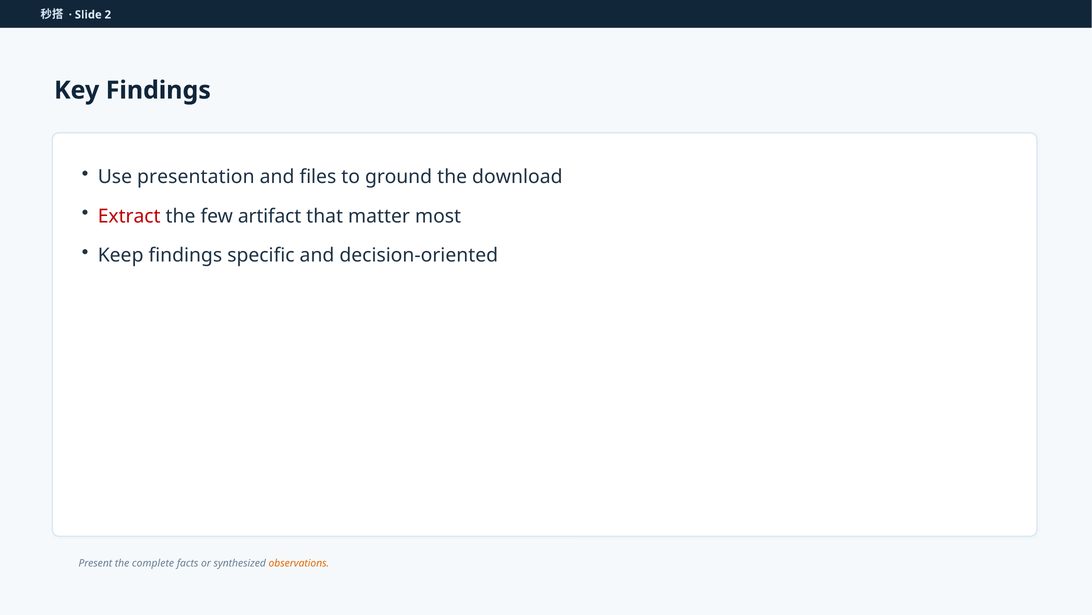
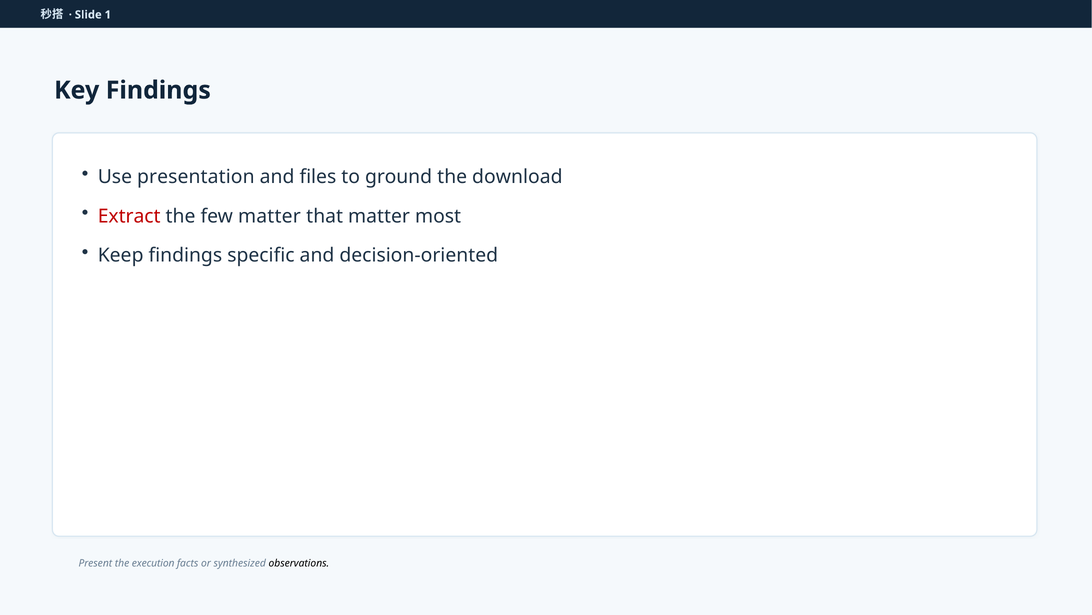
2: 2 -> 1 (108, 15)
few artifact: artifact -> matter (269, 216)
complete: complete -> execution (153, 563)
observations colour: orange -> black (299, 563)
